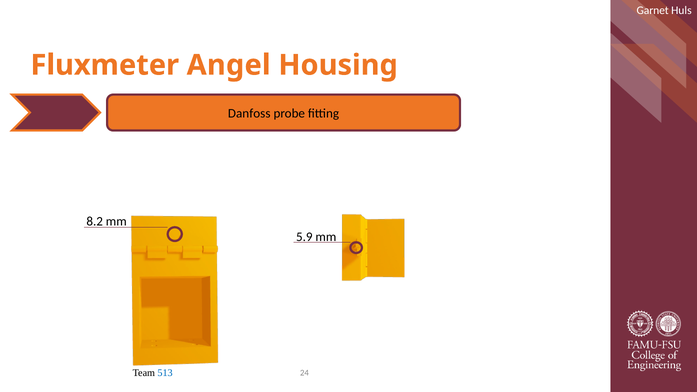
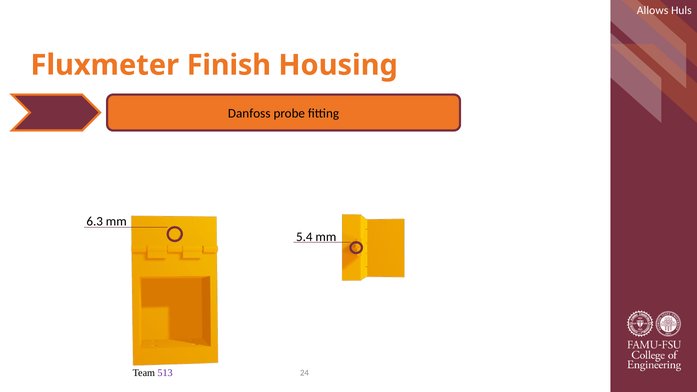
Garnet: Garnet -> Allows (653, 10)
Angel: Angel -> Finish (229, 65)
8.2: 8.2 -> 6.3 (95, 222)
5.9: 5.9 -> 5.4 (304, 237)
513 colour: blue -> purple (165, 373)
